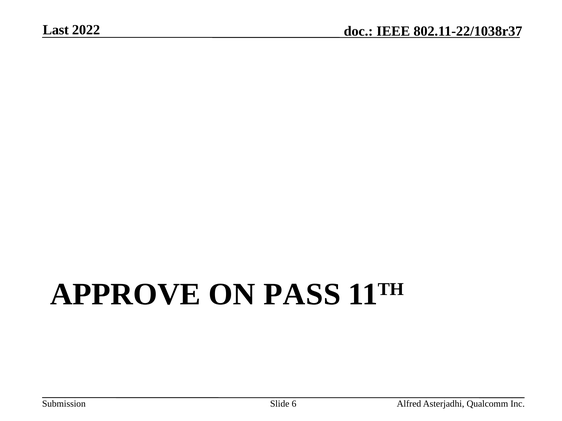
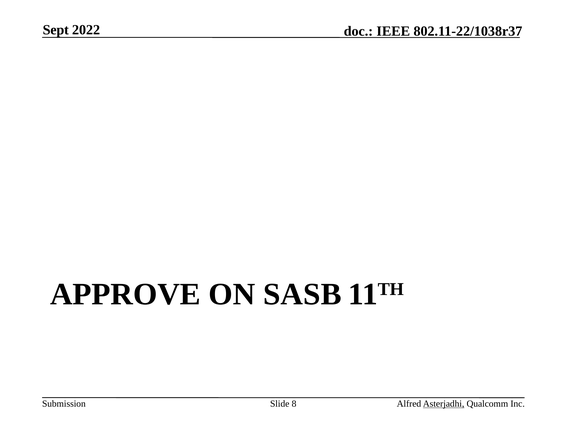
Last: Last -> Sept (56, 30)
PASS: PASS -> SASB (302, 295)
6: 6 -> 8 (294, 404)
Asterjadhi underline: none -> present (444, 404)
